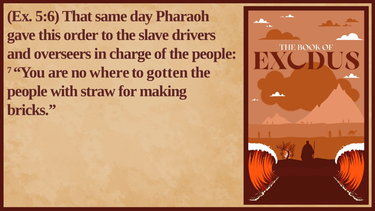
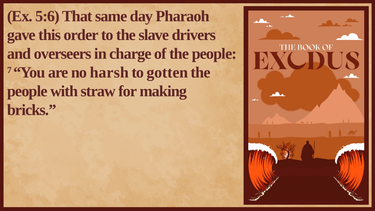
where: where -> harsh (109, 73)
